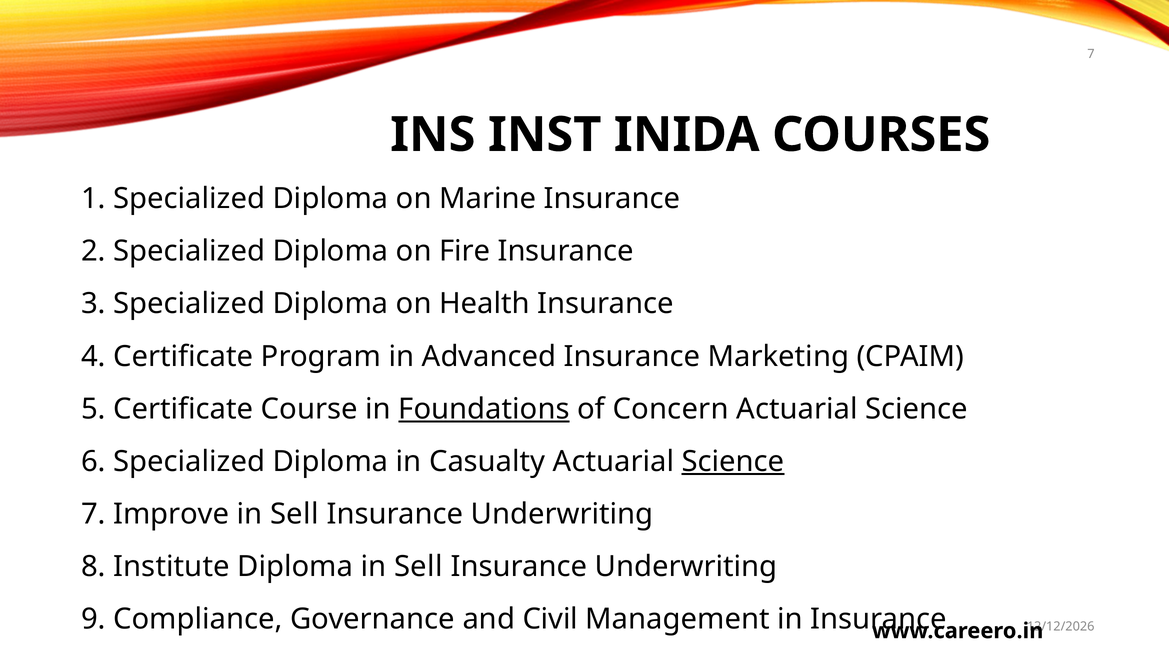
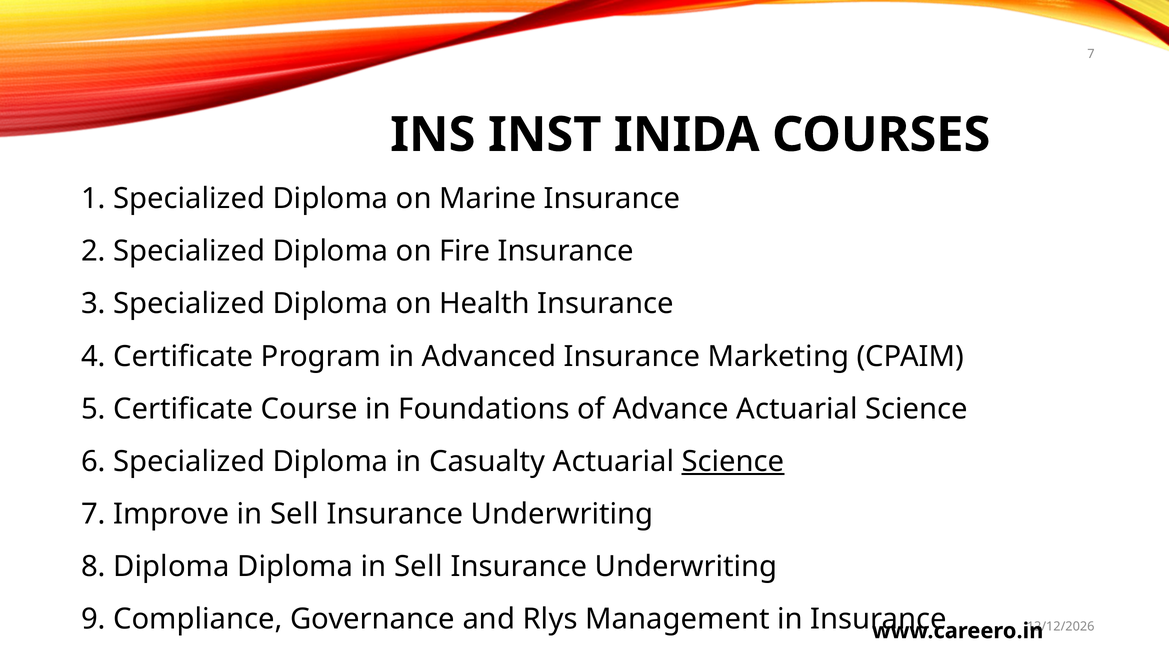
Foundations underline: present -> none (484, 409)
Concern: Concern -> Advance (671, 409)
8 Institute: Institute -> Diploma (172, 567)
Civil: Civil -> Rlys (550, 620)
